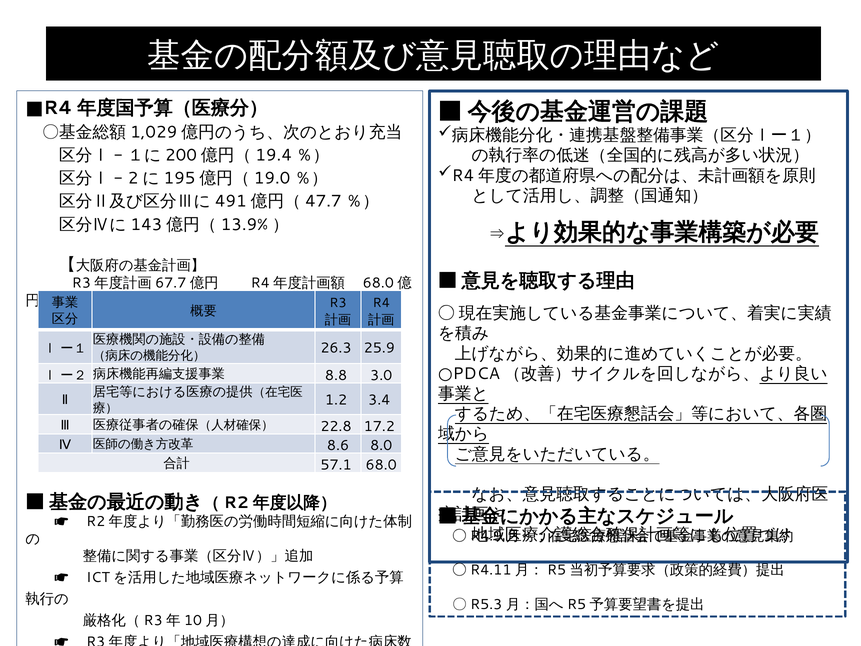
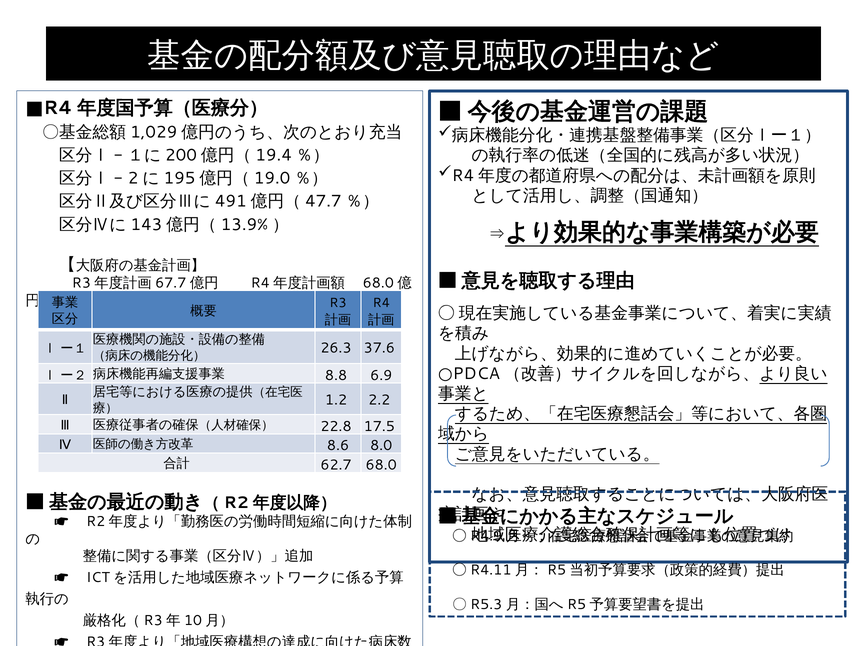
25.9: 25.9 -> 37.6 (379, 348)
3.0: 3.0 -> 6.9 (381, 375)
3.4: 3.4 -> 2.2 (379, 400)
17.2: 17.2 -> 17.5 (379, 426)
57.1: 57.1 -> 62.7 (336, 465)
